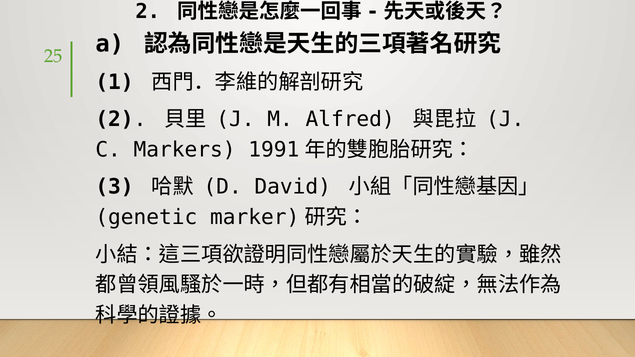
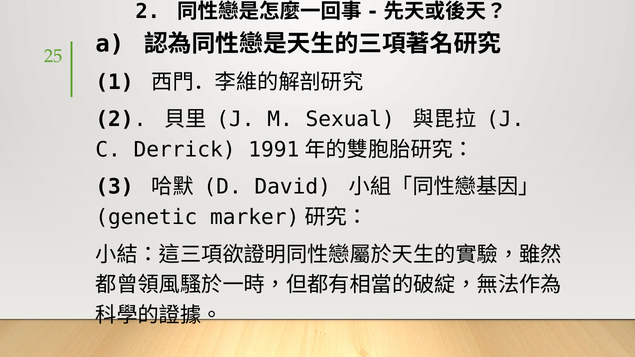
Alfred: Alfred -> Sexual (350, 119)
Markers: Markers -> Derrick (185, 150)
